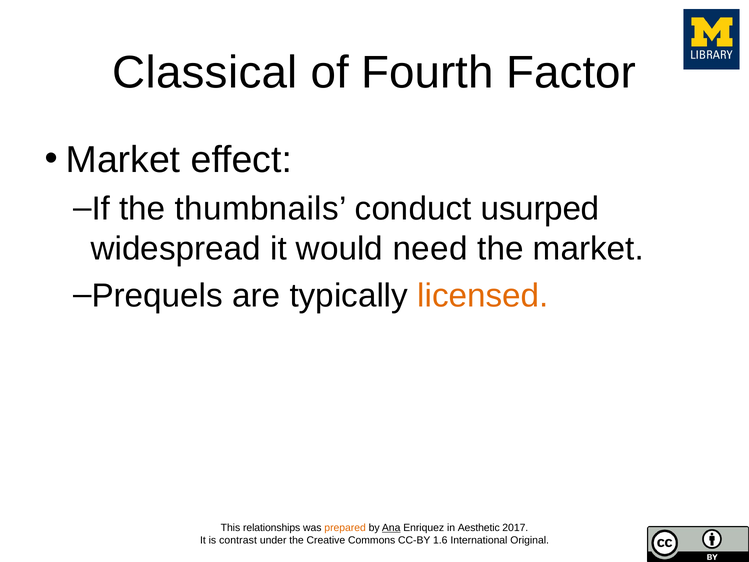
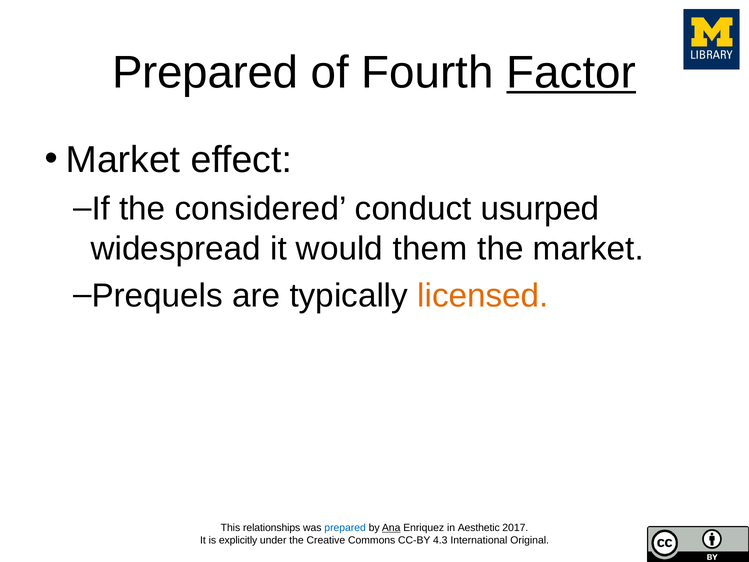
Classical: Classical -> Prepared (205, 73)
Factor underline: none -> present (571, 73)
thumbnails: thumbnails -> considered (261, 209)
need: need -> them (430, 249)
prepared colour: orange -> blue (345, 527)
contrast: contrast -> explicitly (238, 540)
1.6: 1.6 -> 4.3 (440, 540)
